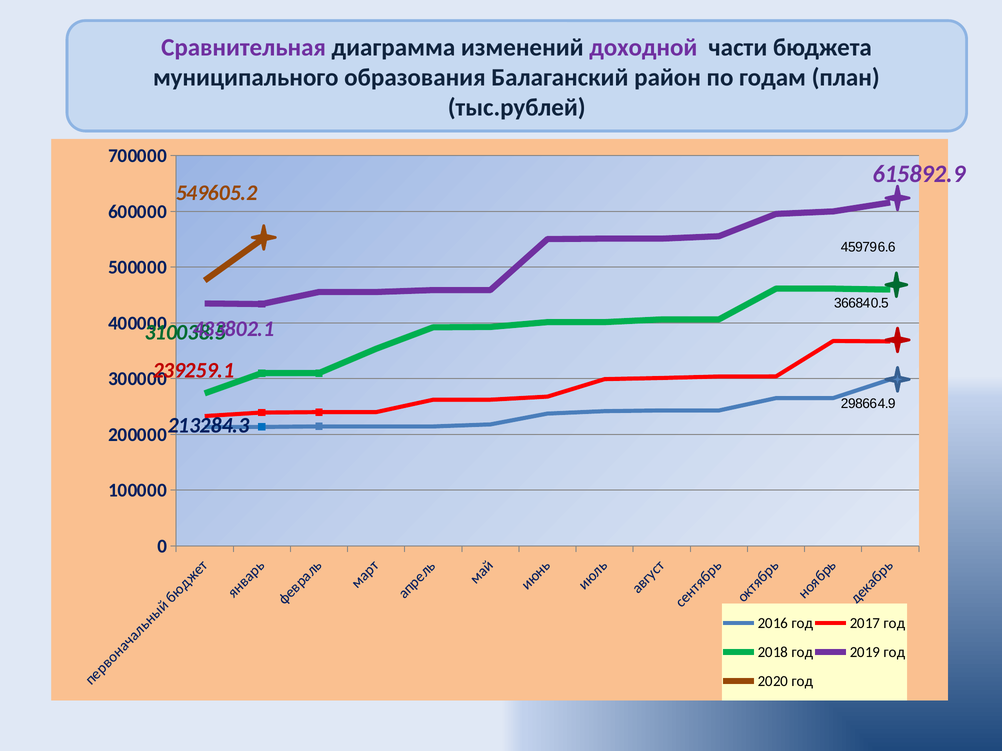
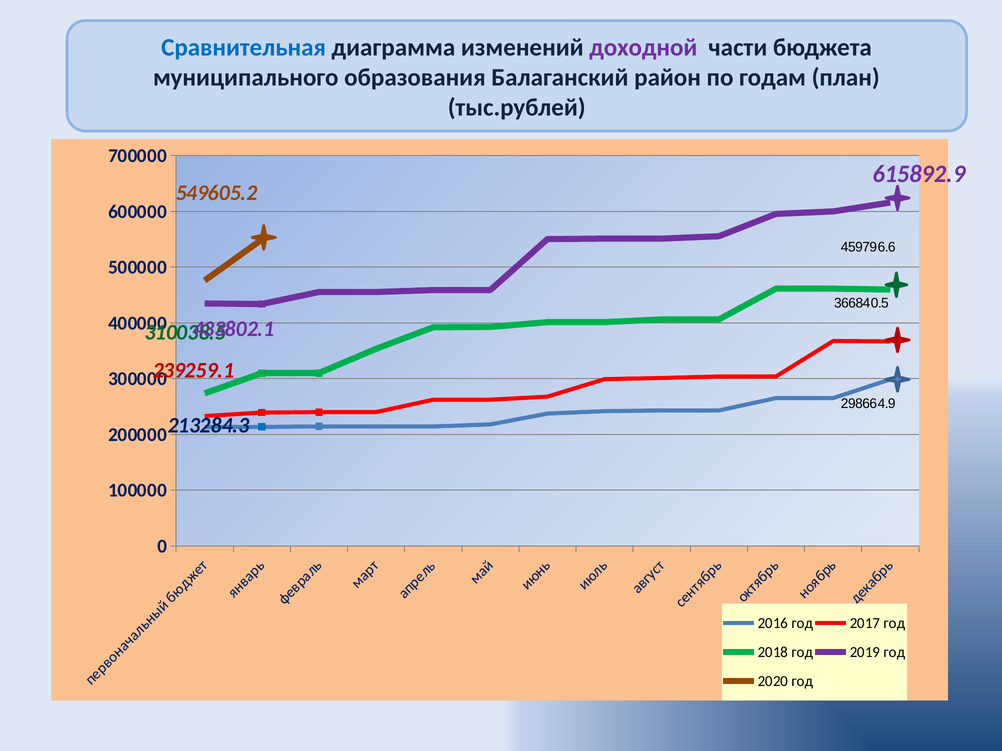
Сравнительная colour: purple -> blue (244, 48)
